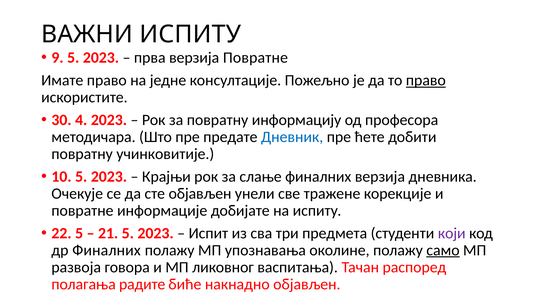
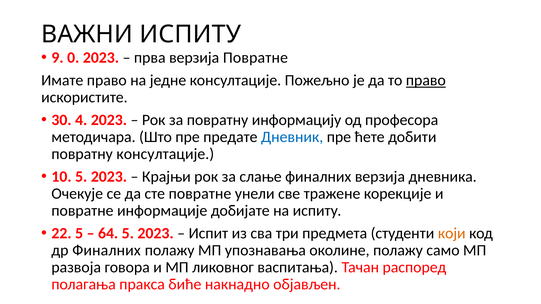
9 5: 5 -> 0 (73, 58)
повратну учинковитије: учинковитије -> консултације (165, 154)
сте објављен: објављен -> повратне (200, 194)
21: 21 -> 64 (108, 233)
који colour: purple -> orange (452, 233)
само underline: present -> none (443, 250)
радите: радите -> пракса (142, 284)
